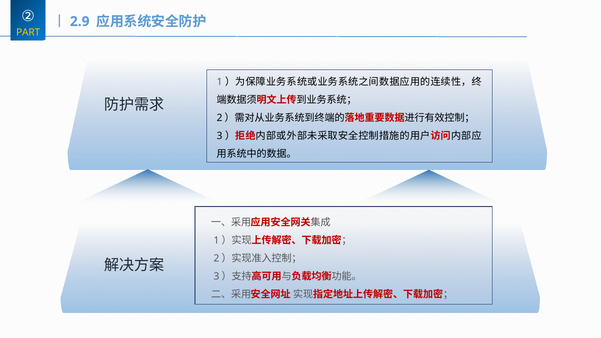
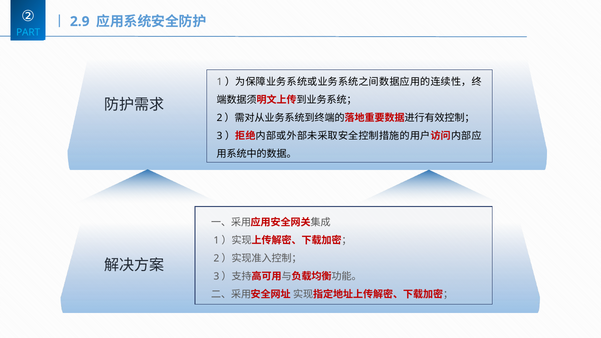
PART colour: yellow -> light blue (28, 32)
